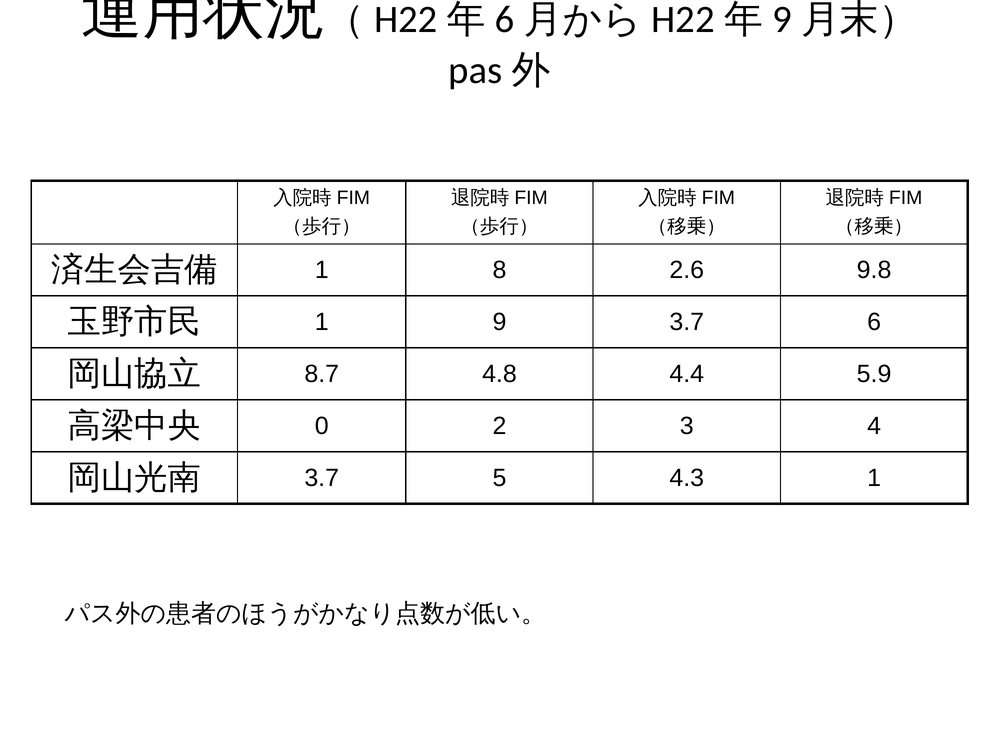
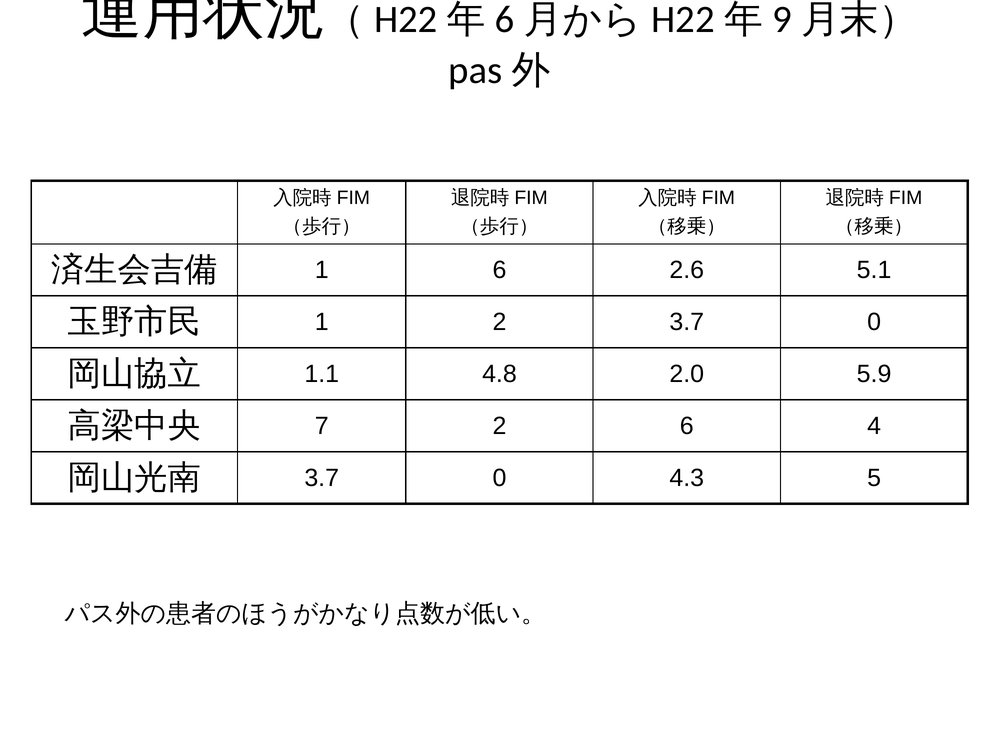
1 8: 8 -> 6 (500, 270)
9.8: 9.8 -> 5.1 (874, 270)
1 9: 9 -> 2 (500, 322)
6: 6 -> 0 (874, 322)
8.7: 8.7 -> 1.1 (322, 374)
4.4: 4.4 -> 2.0 (687, 374)
0: 0 -> 7 (322, 426)
2 3: 3 -> 6 (687, 426)
5: 5 -> 0 (500, 478)
4.3 1: 1 -> 5 (874, 478)
